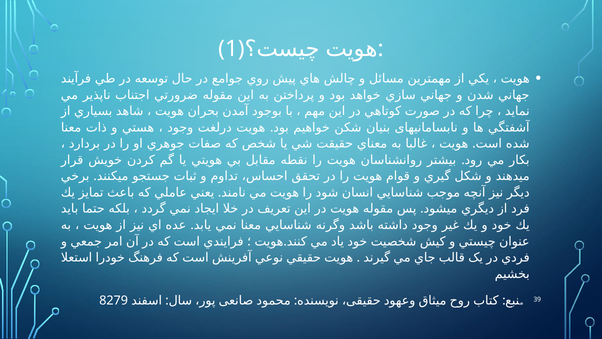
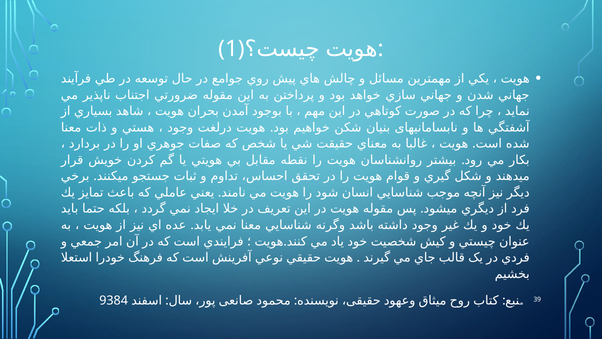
8279: 8279 -> 9384 (114, 300)
